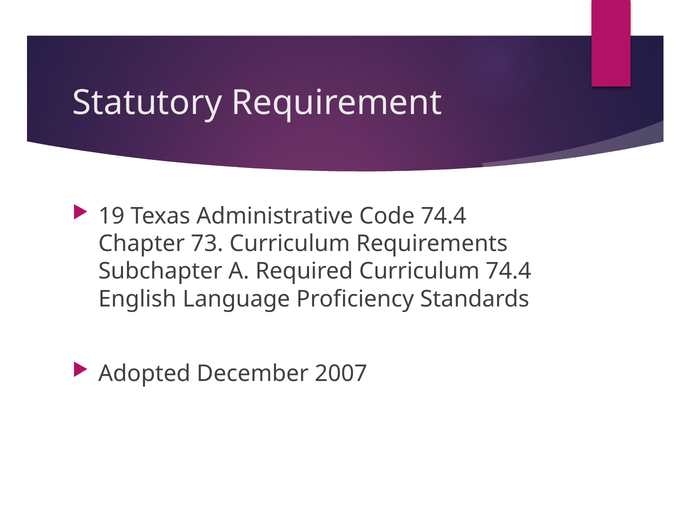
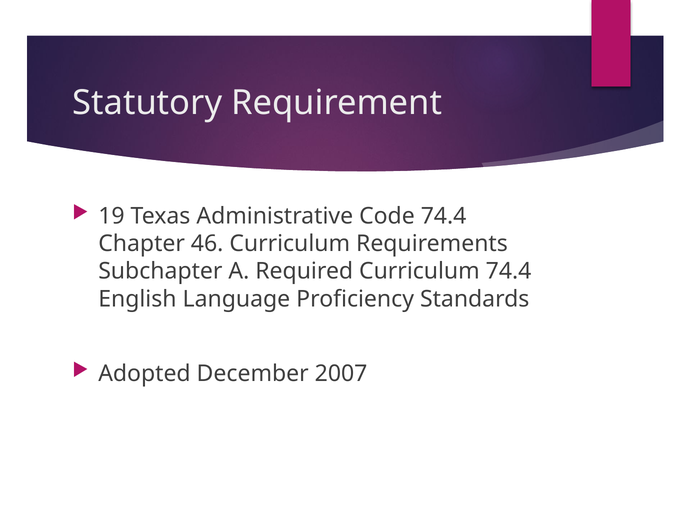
73: 73 -> 46 (207, 243)
